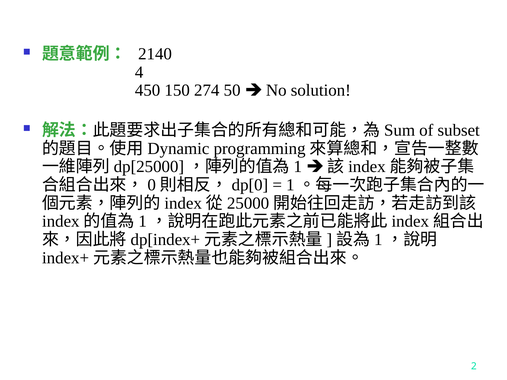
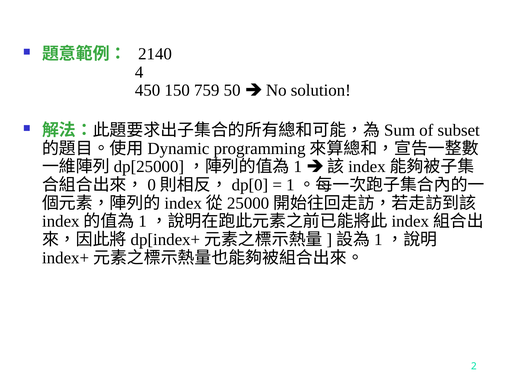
274: 274 -> 759 (207, 90)
